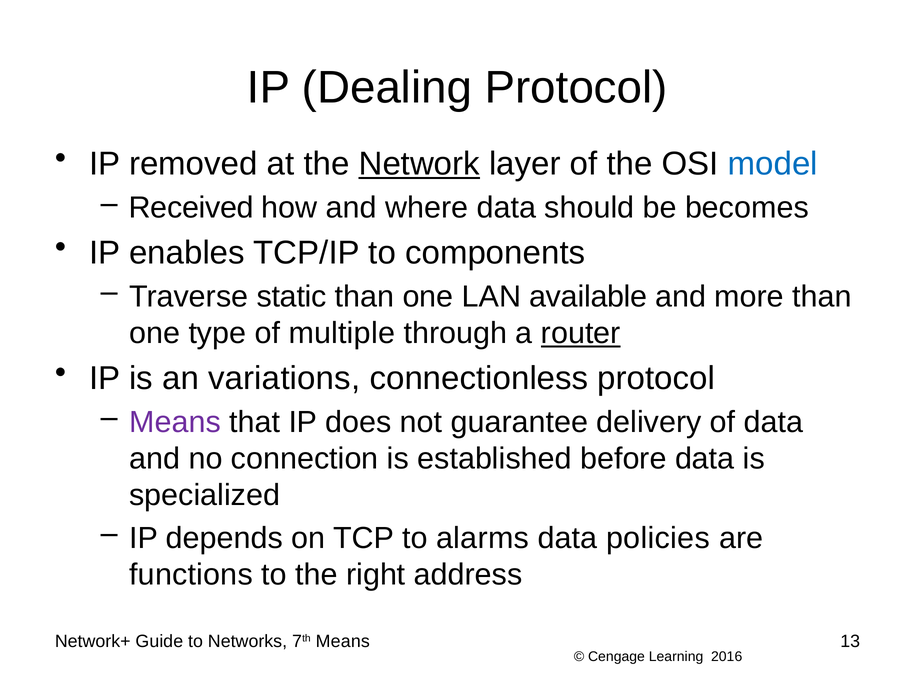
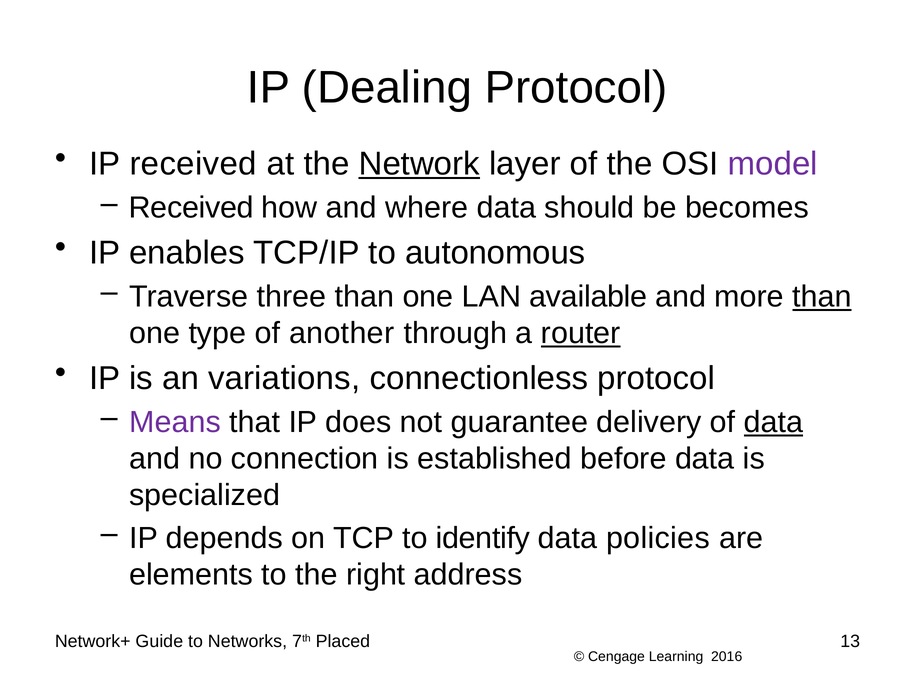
IP removed: removed -> received (193, 164)
model colour: blue -> purple (773, 164)
components: components -> autonomous (495, 253)
static: static -> three (292, 297)
than underline: none -> present (822, 297)
multiple: multiple -> another (342, 333)
data underline: none -> present (774, 422)
alarms: alarms -> identify (483, 538)
functions: functions -> elements (191, 575)
7th Means: Means -> Placed (343, 641)
